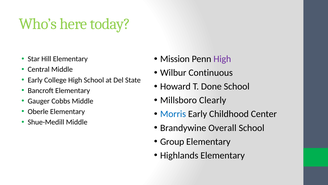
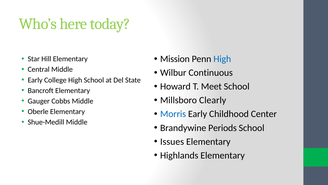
High colour: purple -> blue (222, 59)
Done: Done -> Meet (211, 86)
Overall: Overall -> Periods (223, 128)
Group: Group -> Issues (172, 141)
